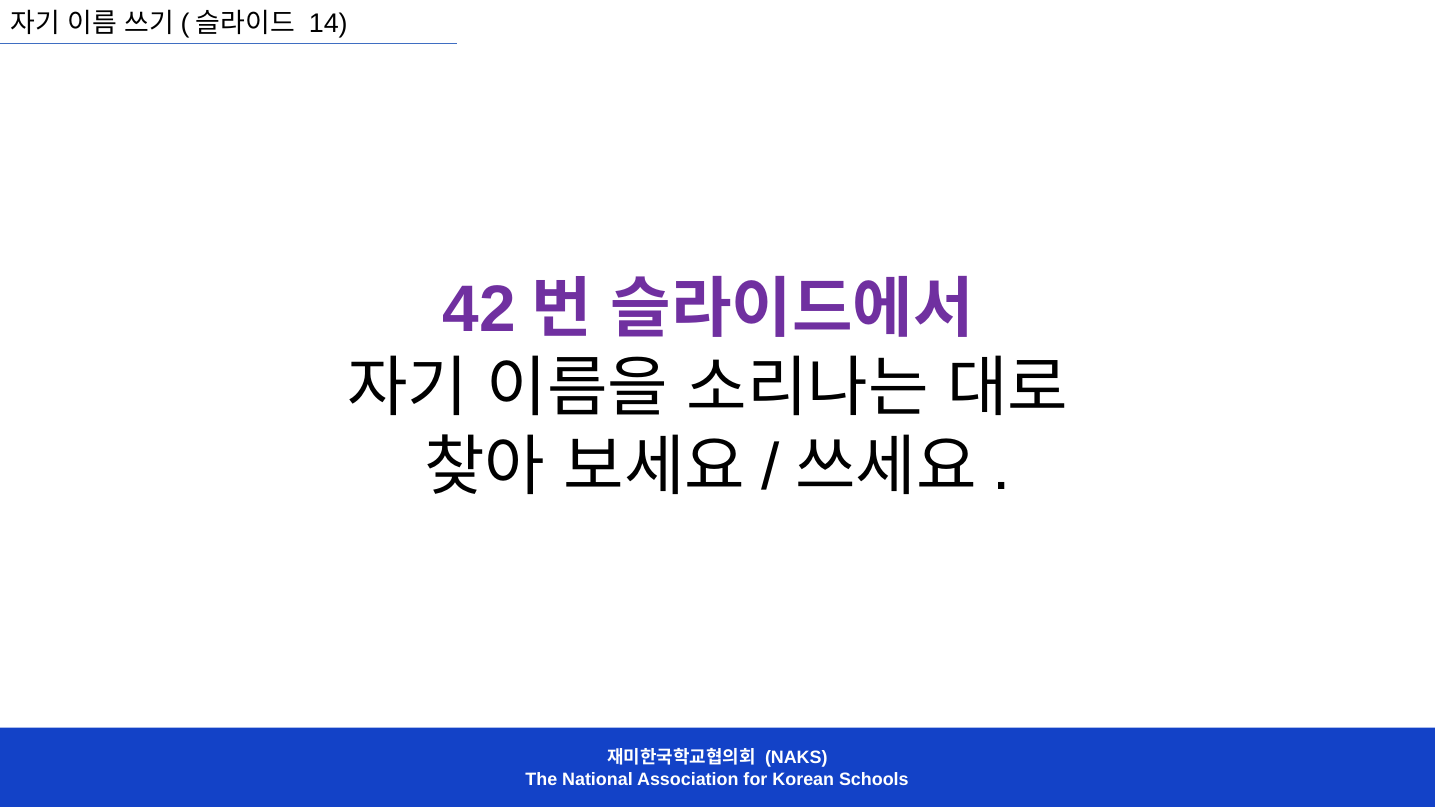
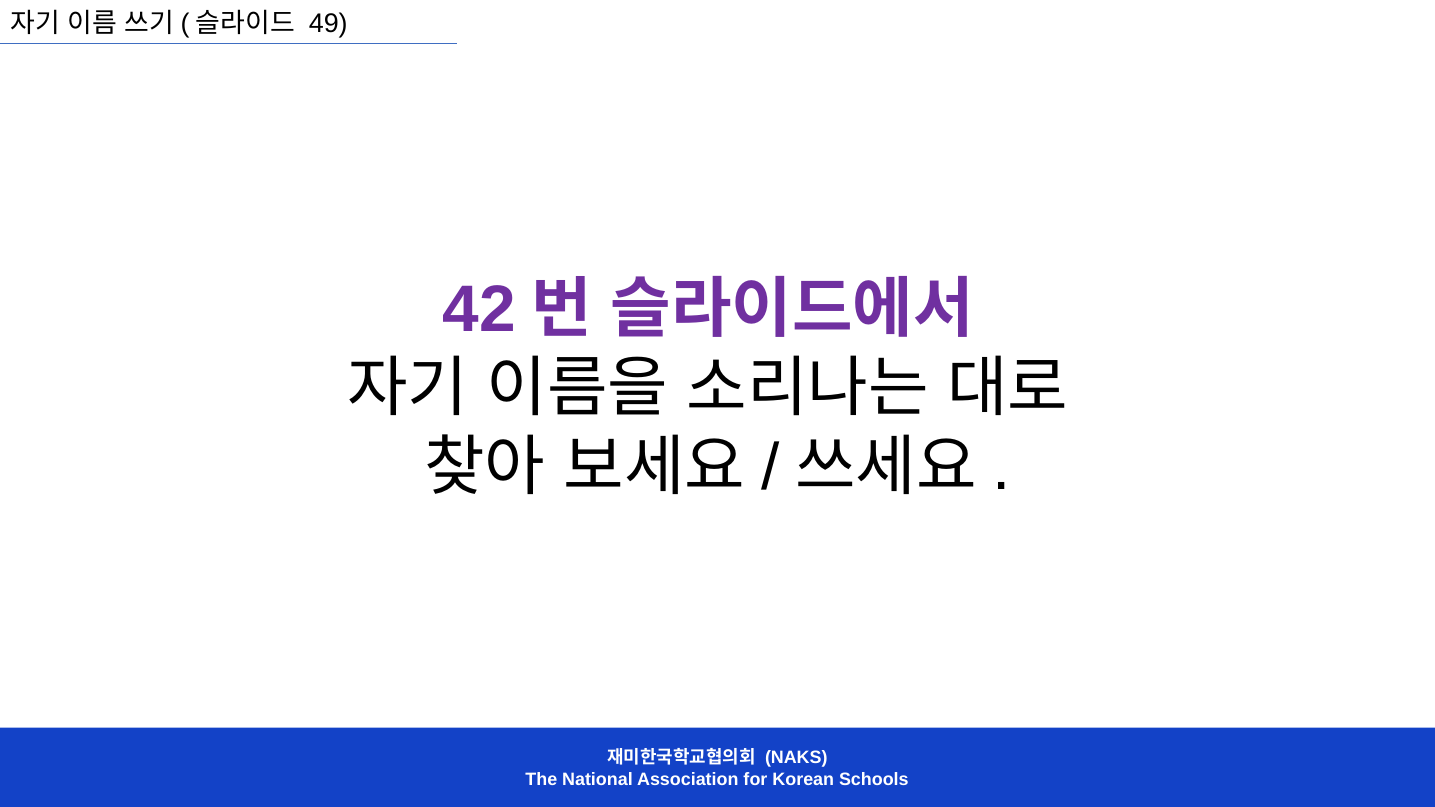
14: 14 -> 49 (328, 24)
